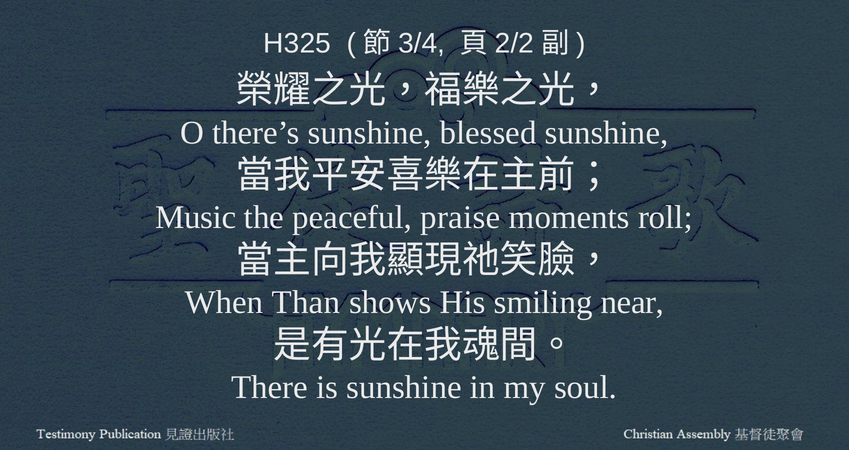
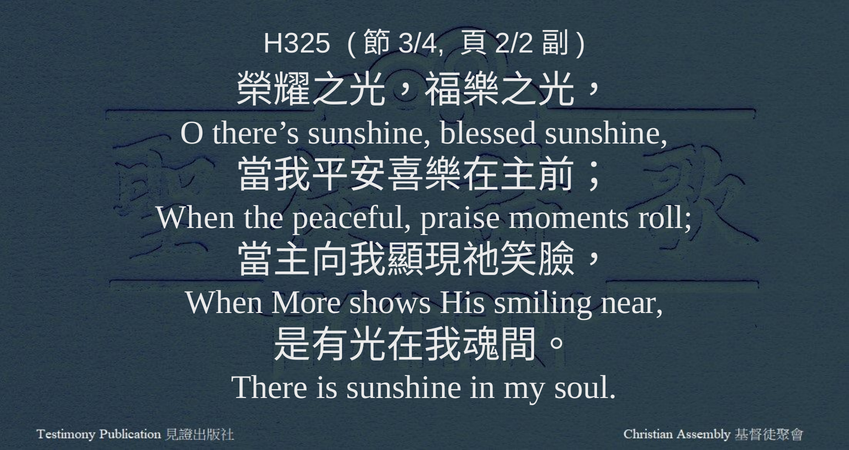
Music: Music -> When (195, 218)
Than: Than -> More (306, 303)
